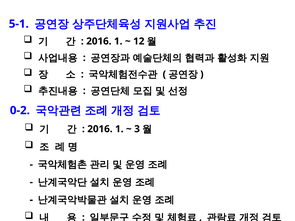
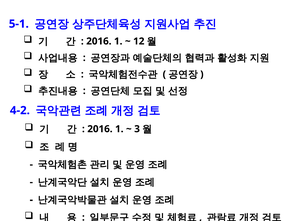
0-2: 0-2 -> 4-2 (20, 111)
